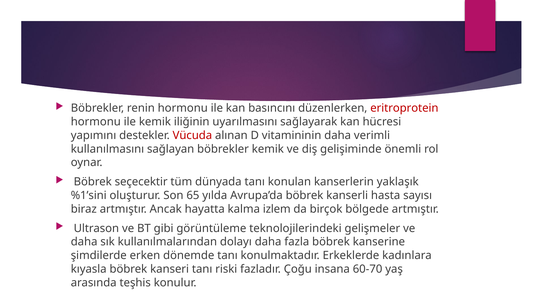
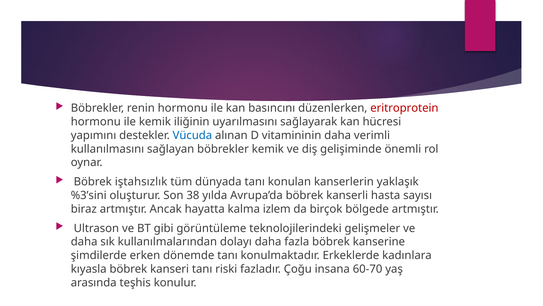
Vücuda colour: red -> blue (192, 135)
seçecektir: seçecektir -> iştahsızlık (141, 181)
%1’sini: %1’sini -> %3’sini (89, 195)
65: 65 -> 38 (193, 195)
